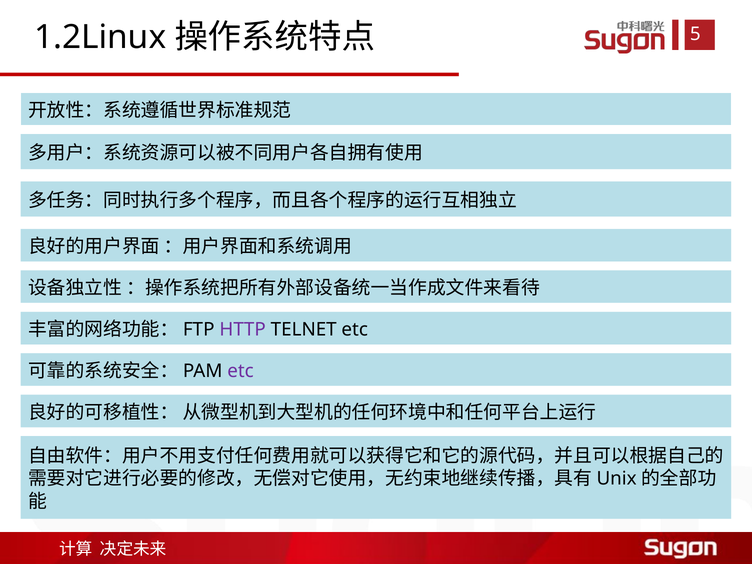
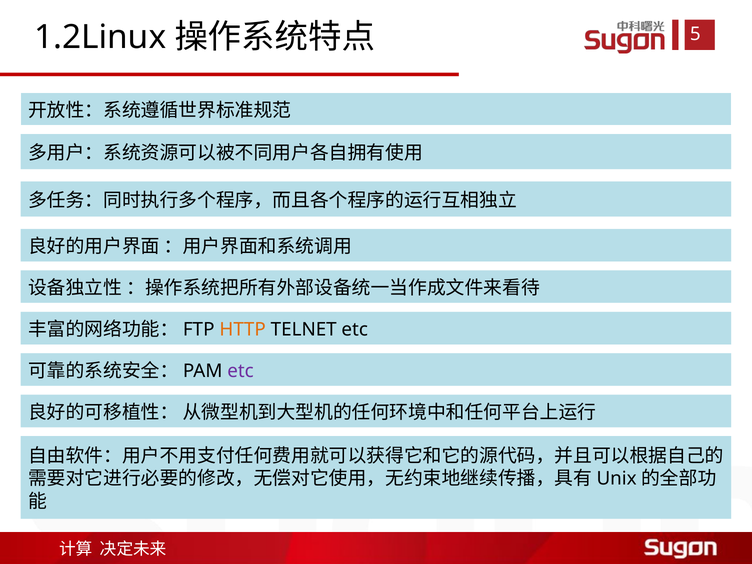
HTTP colour: purple -> orange (243, 329)
